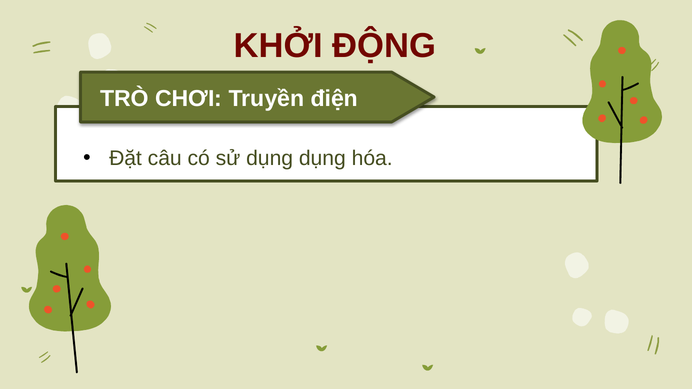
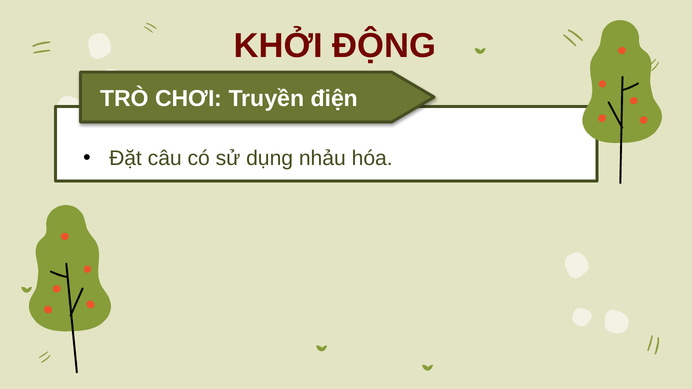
dụng dụng: dụng -> nhảu (322, 159)
